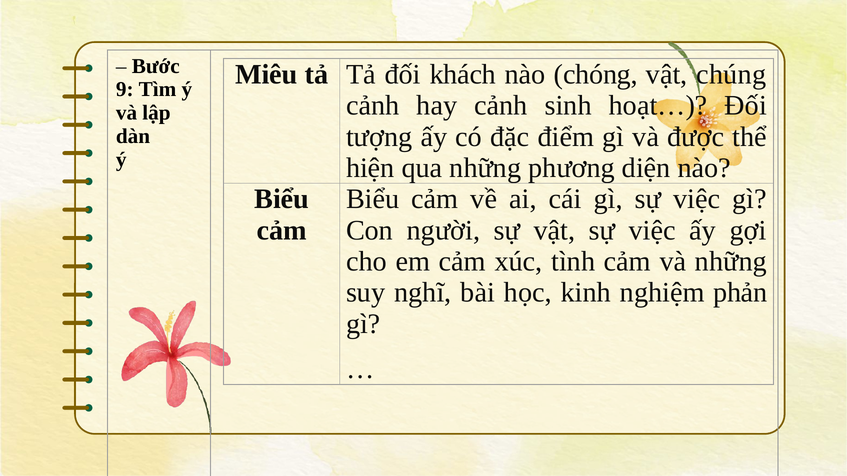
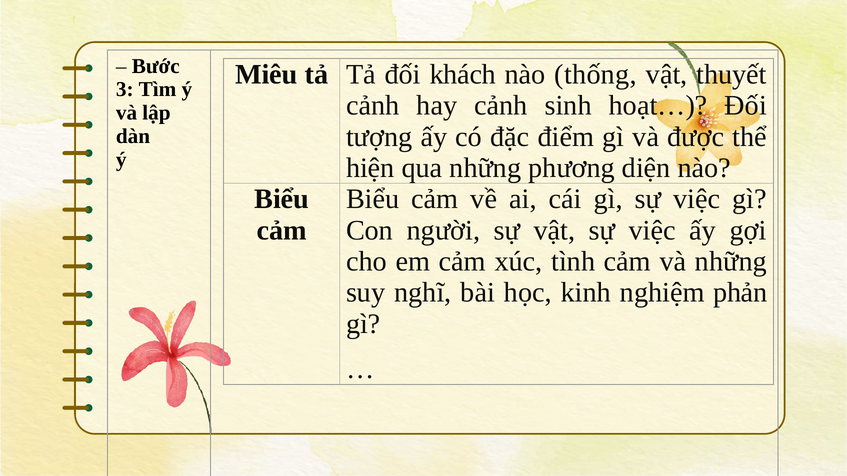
chóng: chóng -> thống (596, 74)
chúng: chúng -> thuyết (731, 74)
9: 9 -> 3 (125, 90)
